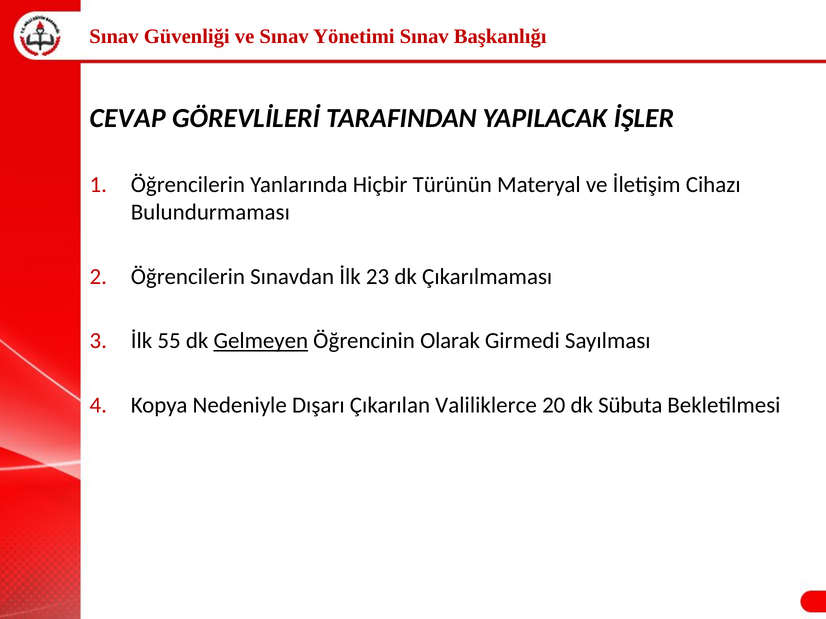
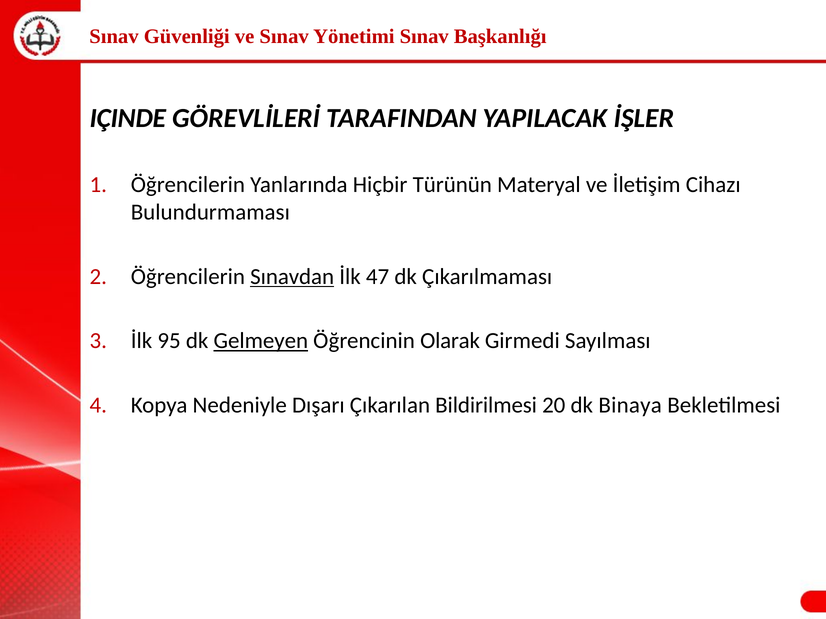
CEVAP: CEVAP -> IÇINDE (128, 118)
Sınavdan underline: none -> present (292, 277)
23: 23 -> 47 (378, 277)
55: 55 -> 95 (169, 341)
Valiliklerce: Valiliklerce -> Bildirilmesi (486, 406)
Sübuta: Sübuta -> Binaya (630, 406)
